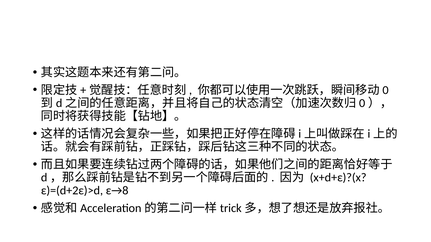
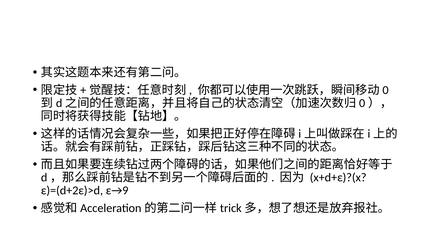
ε→8: ε→8 -> ε→9 (117, 191)
